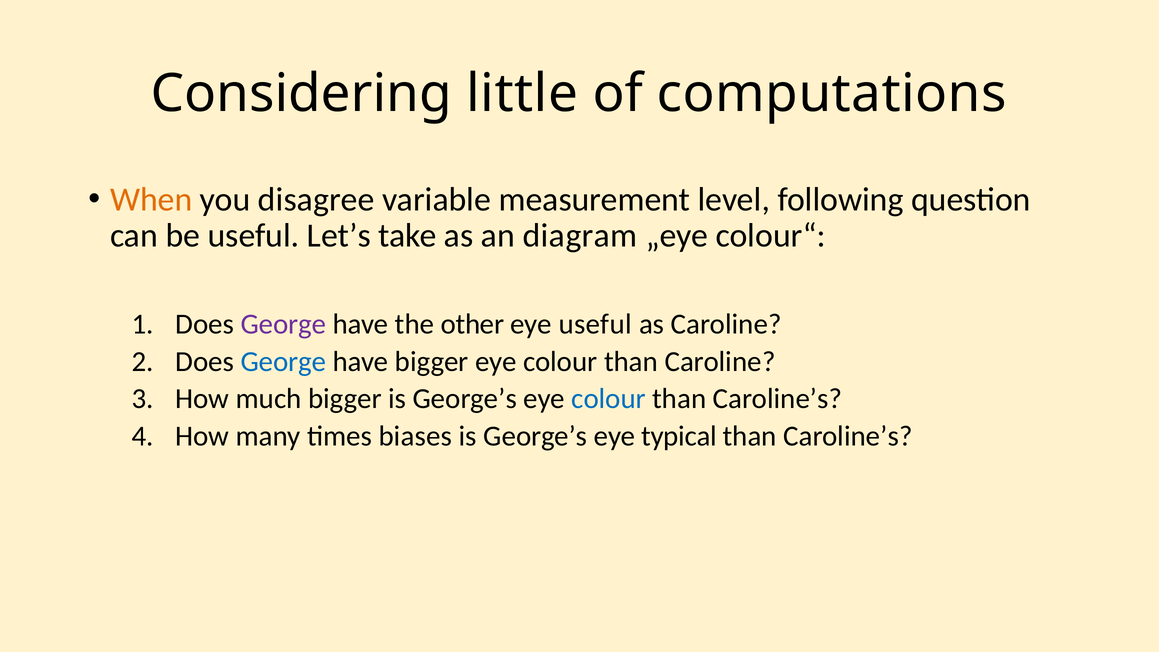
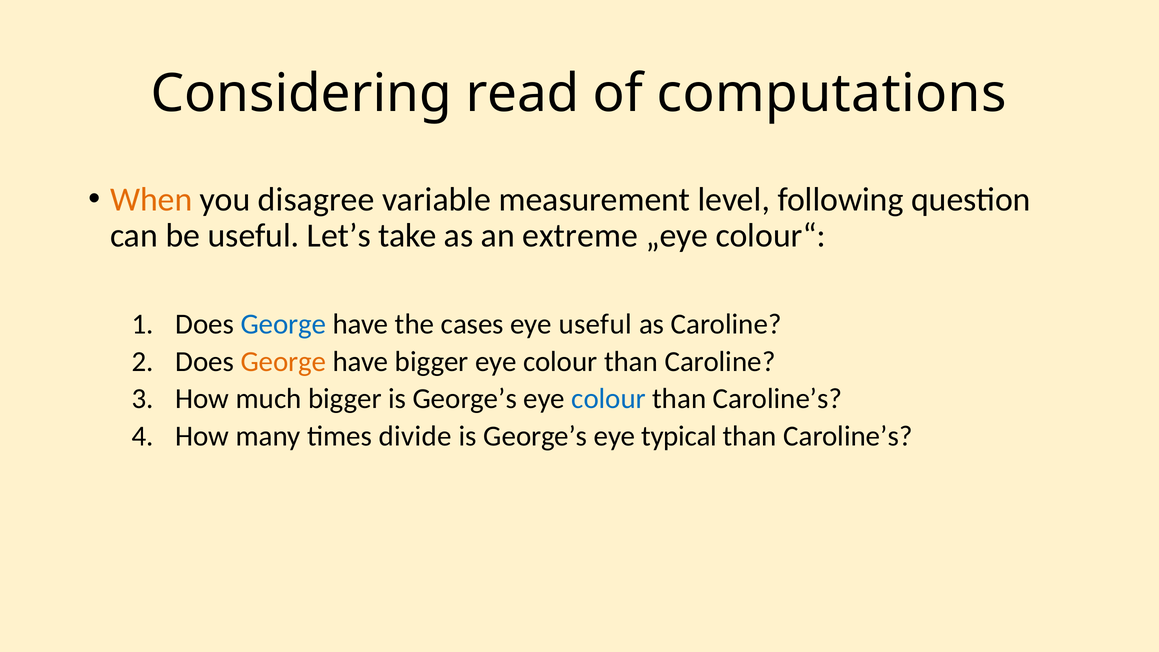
little: little -> read (523, 94)
diagram: diagram -> extreme (580, 236)
George colour: purple -> blue (283, 324)
other: other -> cases (472, 324)
George colour: blue -> orange (283, 362)
biases: biases -> divide (415, 436)
